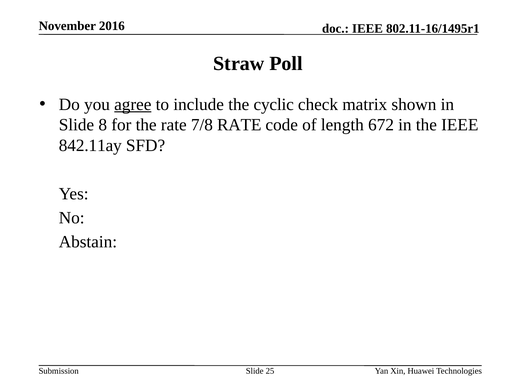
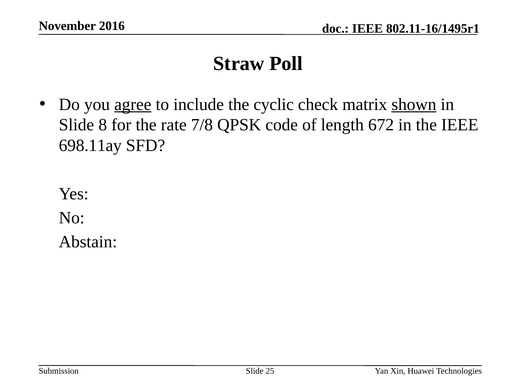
shown underline: none -> present (414, 104)
7/8 RATE: RATE -> QPSK (239, 125)
842.11ay: 842.11ay -> 698.11ay (90, 146)
